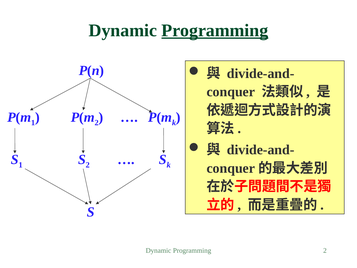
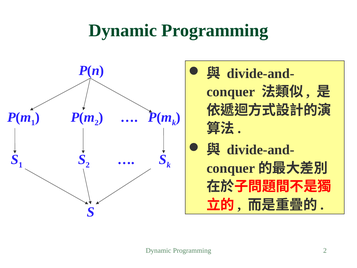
Programming underline: present -> none (215, 30)
